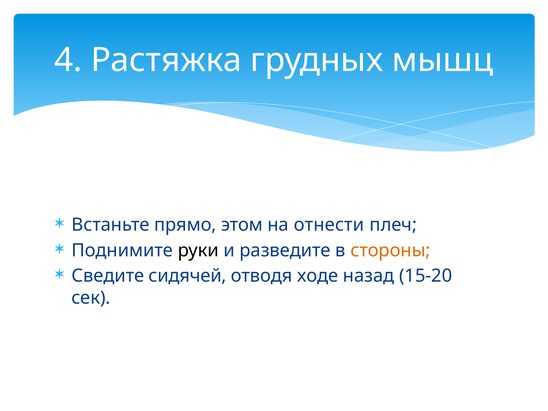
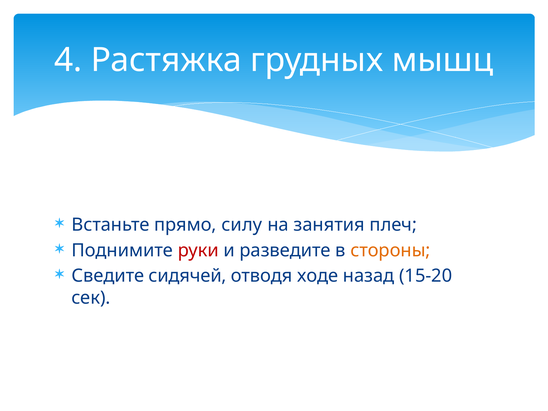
этом: этом -> силу (242, 225)
отнести: отнести -> занятия (329, 225)
руки colour: black -> red (198, 250)
